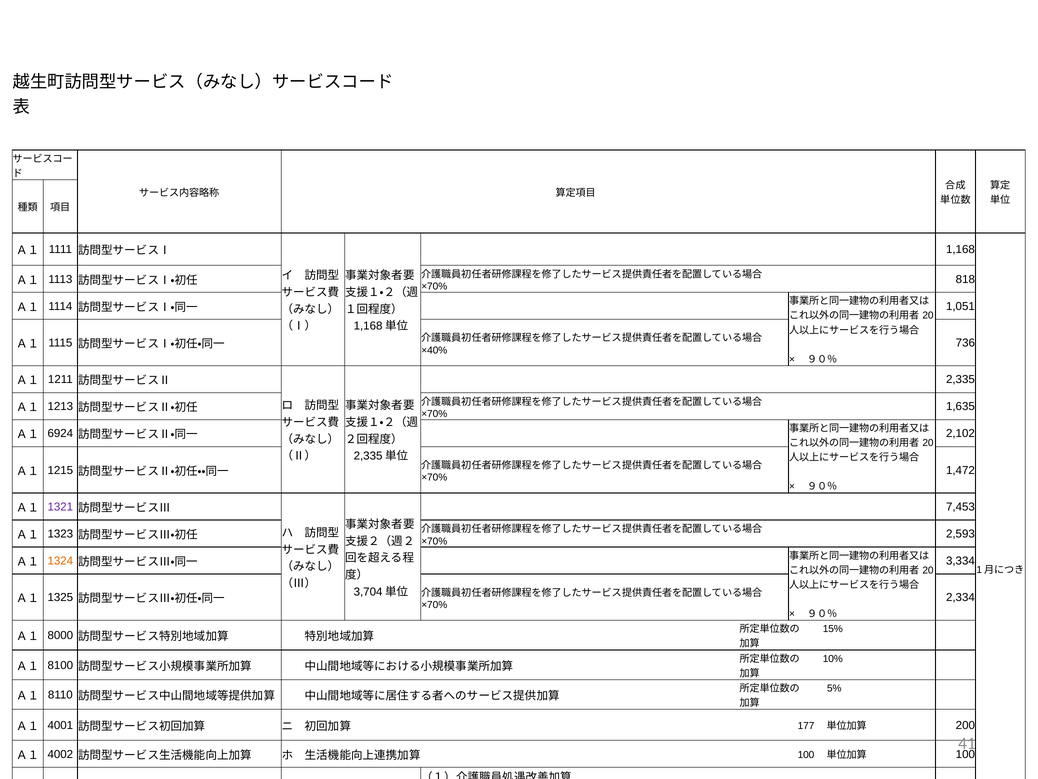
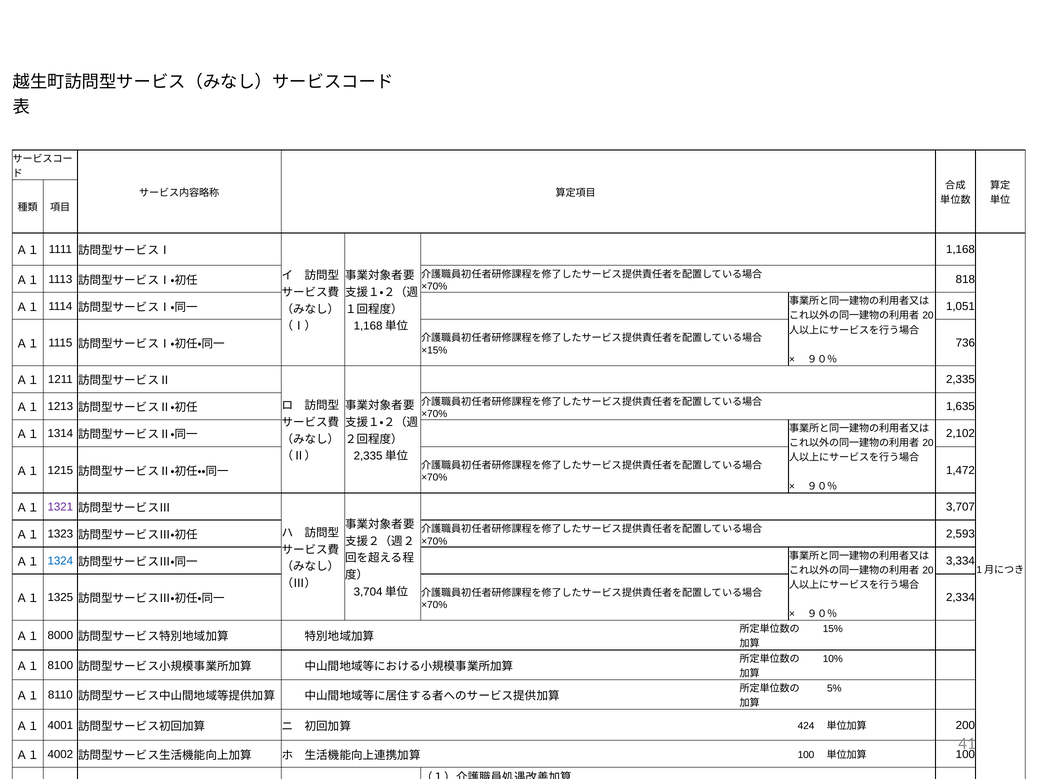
×40%: ×40% -> ×15% (434, 350)
6924: 6924 -> 1314 (60, 433)
7,453: 7,453 -> 3,707 (960, 507)
1324 colour: orange -> blue (60, 561)
177: 177 -> 424 (806, 726)
